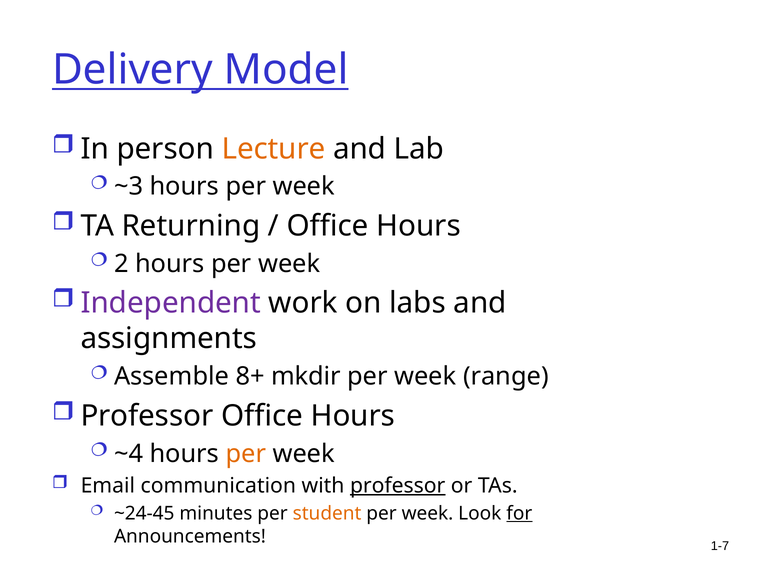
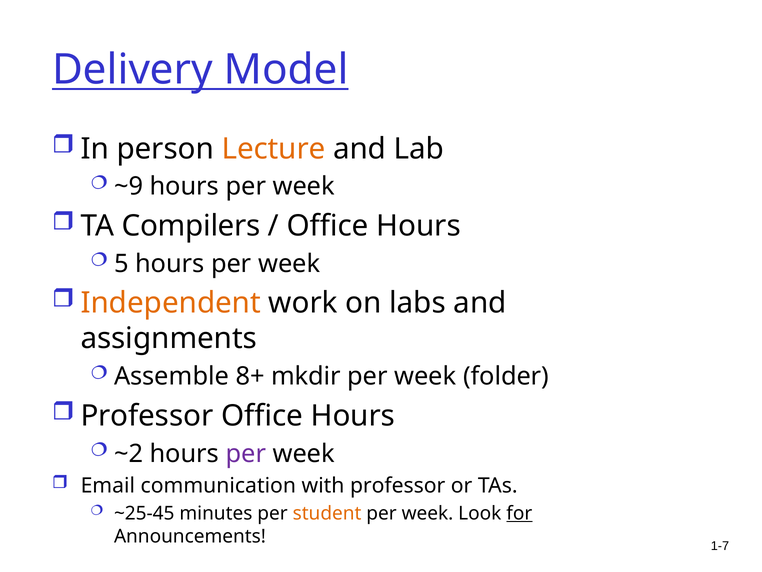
~3: ~3 -> ~9 (129, 186)
Returning: Returning -> Compilers (191, 226)
2: 2 -> 5 (121, 264)
Independent colour: purple -> orange (171, 303)
range: range -> folder (506, 376)
~4: ~4 -> ~2 (129, 453)
per colour: orange -> purple (246, 453)
professor underline: present -> none (398, 485)
~24-45: ~24-45 -> ~25-45 (144, 513)
